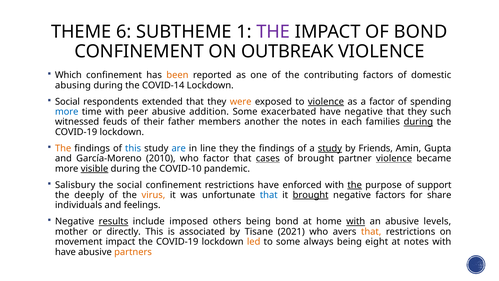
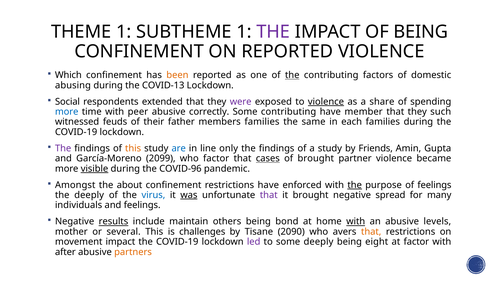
THEME 6: 6 -> 1 (124, 32)
OF BOND: BOND -> BEING (421, 32)
ON OUTBREAK: OUTBREAK -> REPORTED (287, 52)
the underline: none -> present (292, 75)
COVID-14: COVID-14 -> COVID-13 (163, 85)
were colour: orange -> purple (241, 102)
a factor: factor -> share (382, 102)
addition: addition -> correctly (209, 112)
Some exacerbated: exacerbated -> contributing (289, 112)
have negative: negative -> member (364, 112)
members another: another -> families (262, 122)
the notes: notes -> same (314, 122)
during underline: present -> none (418, 122)
The colour: orange -> purple (63, 148)
this colour: blue -> orange (133, 148)
line they: they -> only (229, 148)
study underline: present -> none (330, 148)
2010: 2010 -> 2099 (161, 158)
violence underline: present -> none (394, 158)
COVID-10: COVID-10 -> COVID-96 (180, 168)
Salisbury: Salisbury -> Amongst (75, 185)
the social: social -> about (130, 185)
of support: support -> feelings (434, 185)
virus colour: orange -> blue (153, 195)
was underline: none -> present (189, 195)
that colour: blue -> purple (269, 195)
brought underline: present -> none (311, 195)
negative factors: factors -> spread (390, 195)
share: share -> many (439, 195)
imposed: imposed -> maintain (189, 221)
directly: directly -> several (124, 231)
associated: associated -> challenges (202, 231)
2021: 2021 -> 2090 (291, 231)
led colour: orange -> purple (254, 242)
some always: always -> deeply (319, 242)
at notes: notes -> factor (416, 242)
have: have -> after (65, 252)
